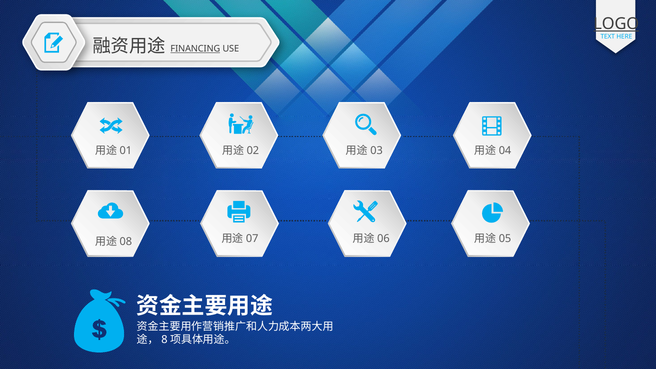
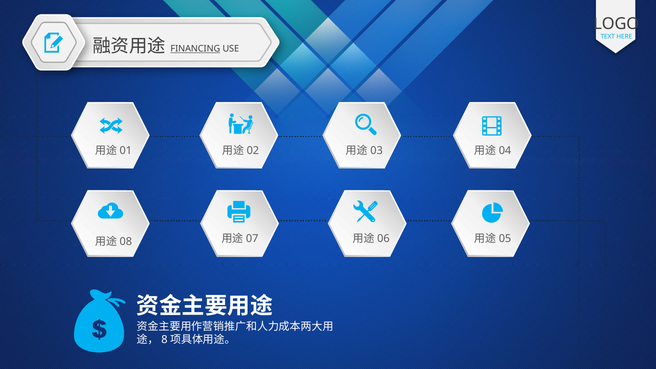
LOGO underline: present -> none (616, 24)
